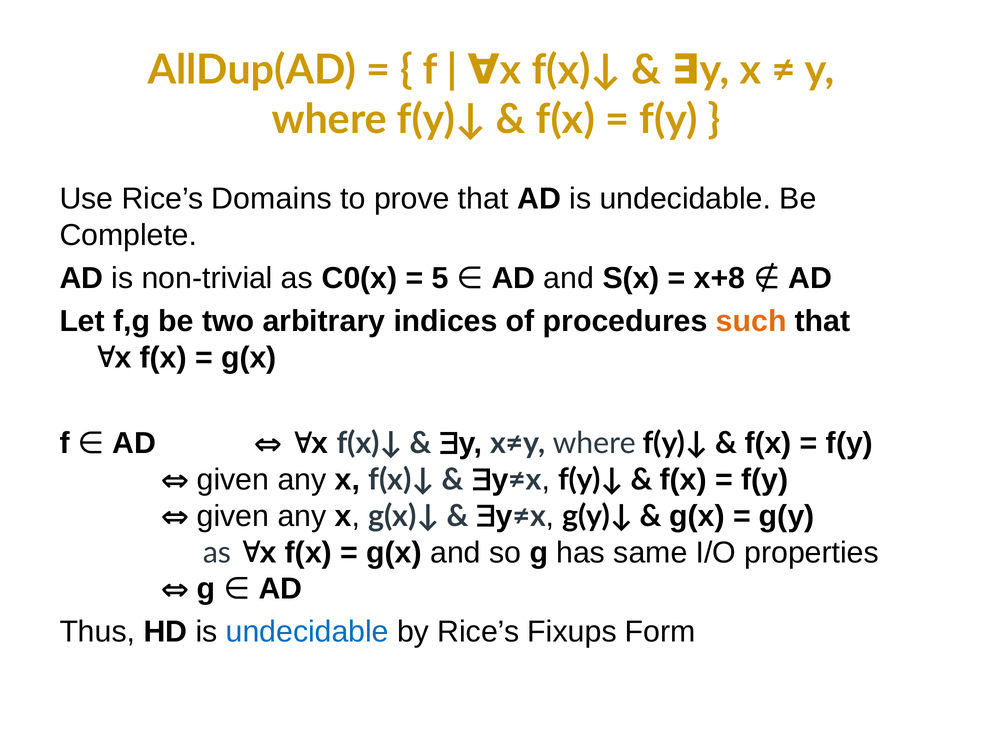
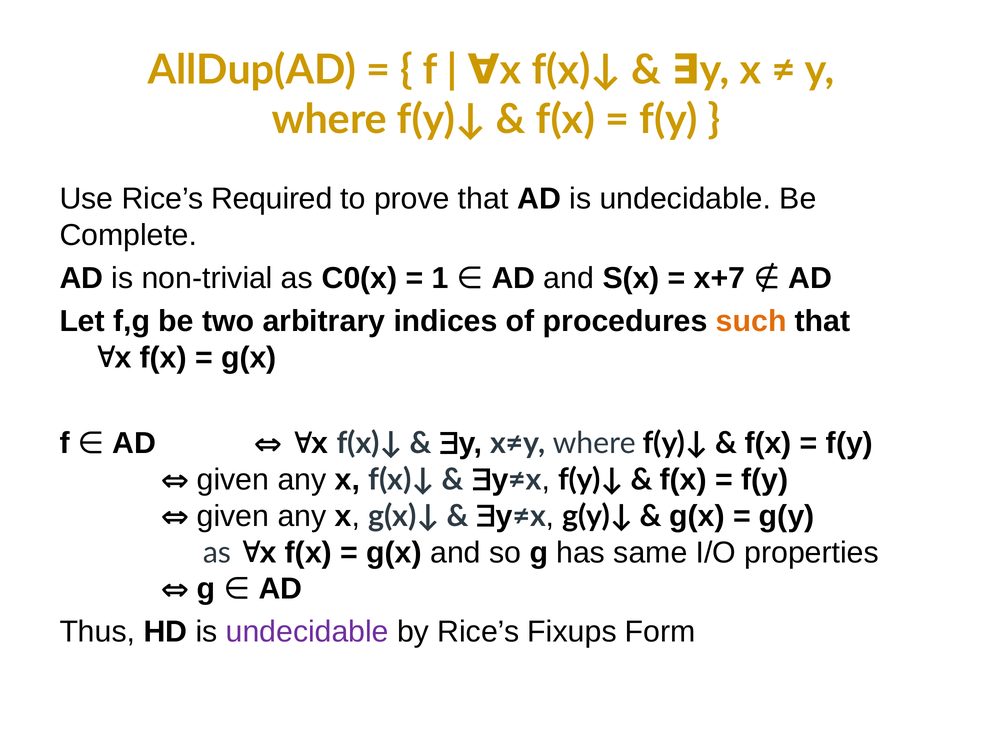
Domains: Domains -> Required (272, 199)
5: 5 -> 1 (440, 278)
x+8: x+8 -> x+7 (720, 278)
undecidable colour: blue -> purple (307, 632)
